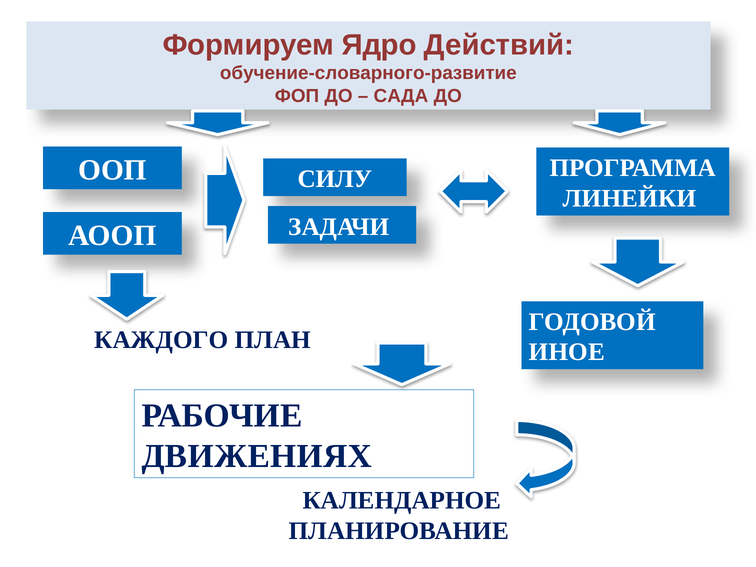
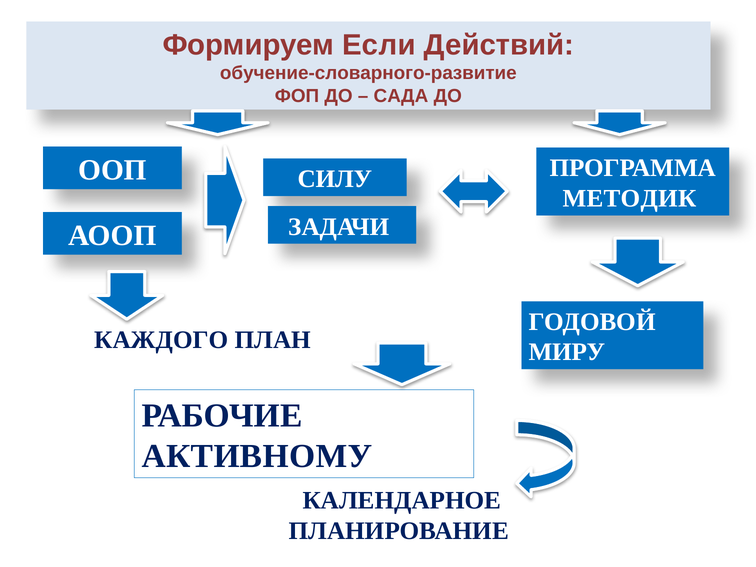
Ядро: Ядро -> Если (379, 45)
ЛИНЕЙКИ: ЛИНЕЙКИ -> МЕТОДИК (630, 198)
ИНОЕ: ИНОЕ -> МИРУ (567, 352)
ДВИЖЕНИЯХ: ДВИЖЕНИЯХ -> АКТИВНОМУ (257, 456)
